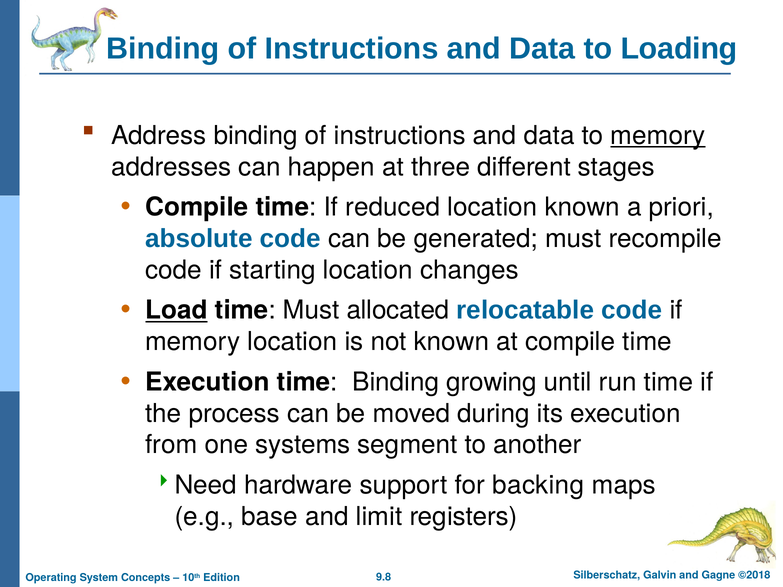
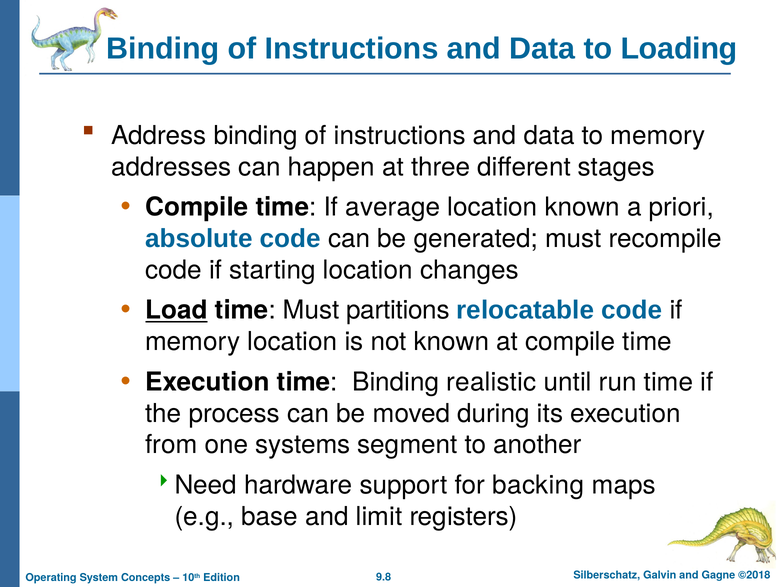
memory underline: present -> none (658, 136)
reduced: reduced -> average (393, 207)
allocated: allocated -> partitions (398, 311)
growing: growing -> realistic (491, 382)
